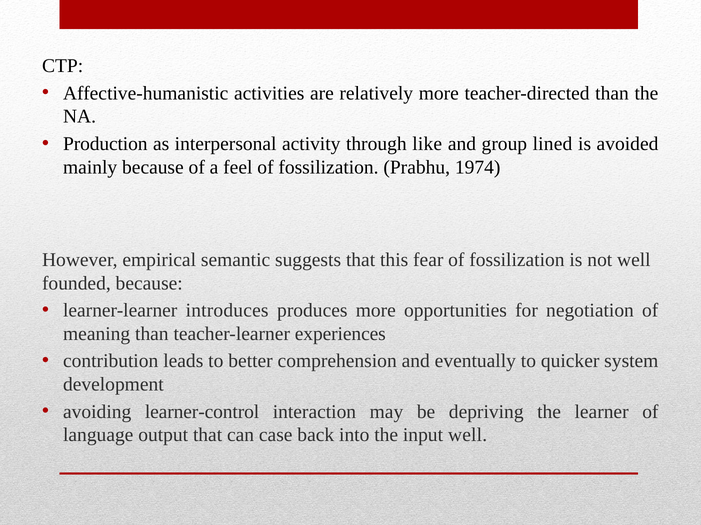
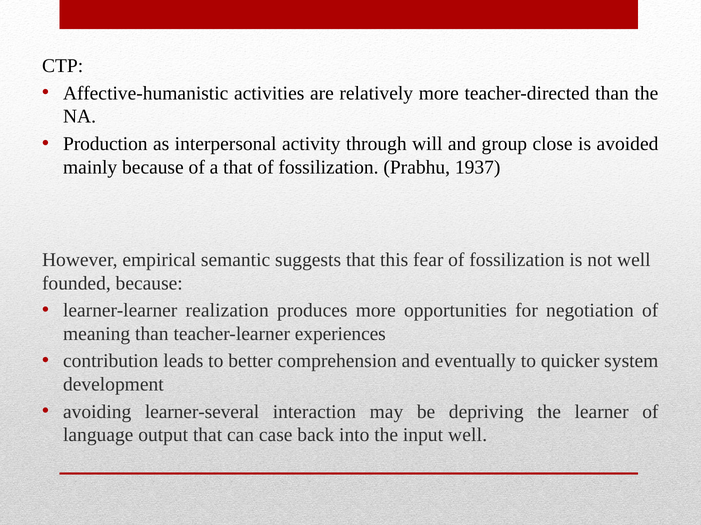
like: like -> will (427, 144)
lined: lined -> close (553, 144)
a feel: feel -> that (238, 167)
1974: 1974 -> 1937 (478, 167)
introduces: introduces -> realization (227, 311)
learner-control: learner-control -> learner-several (202, 412)
